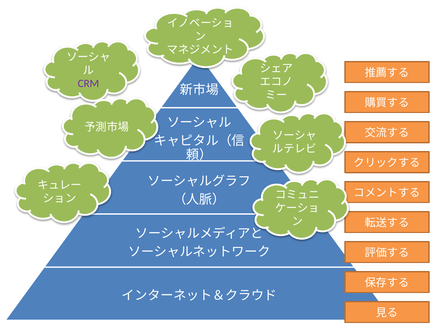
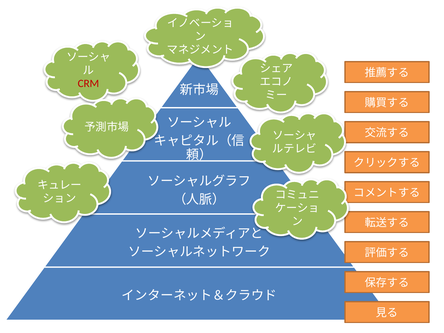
CRM colour: purple -> red (88, 84)
